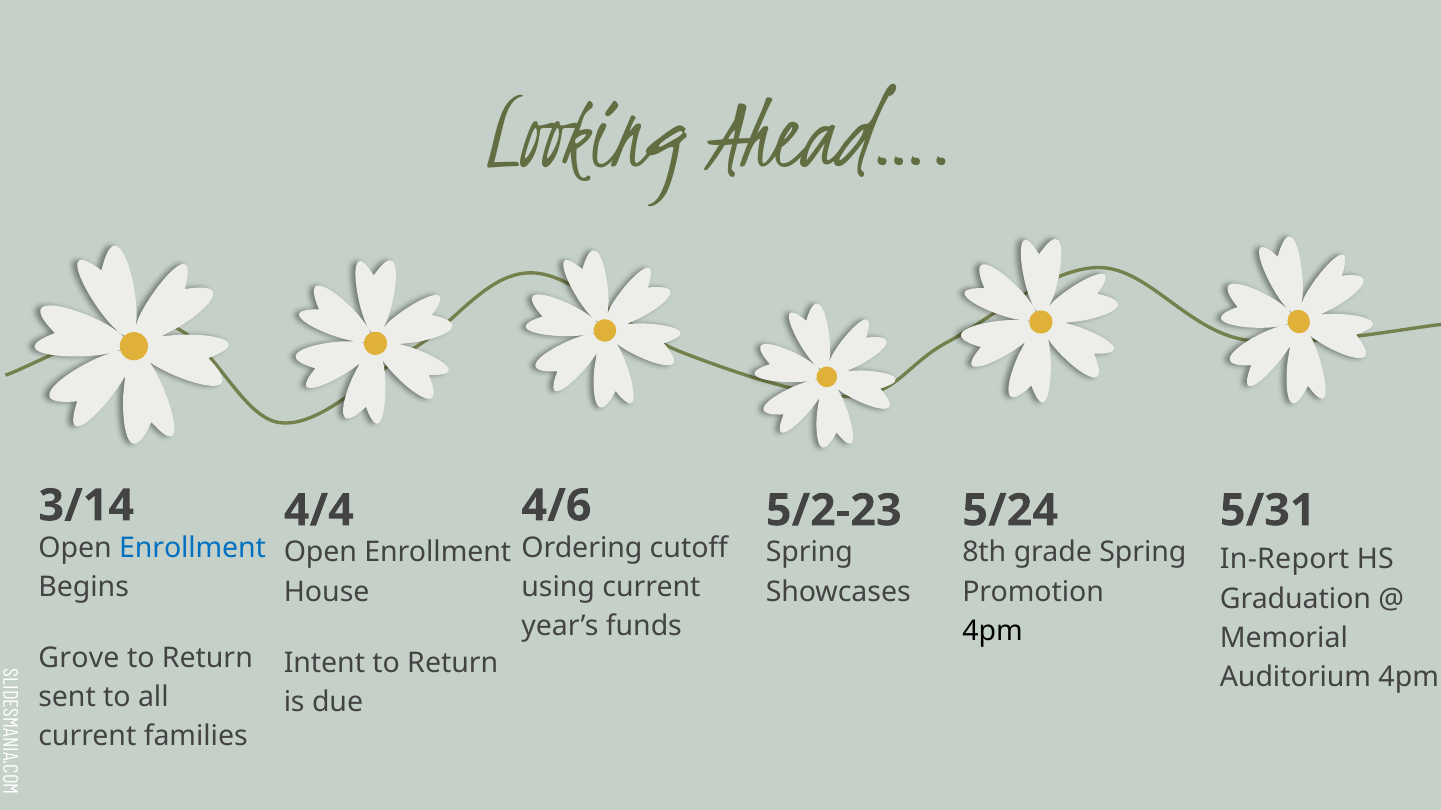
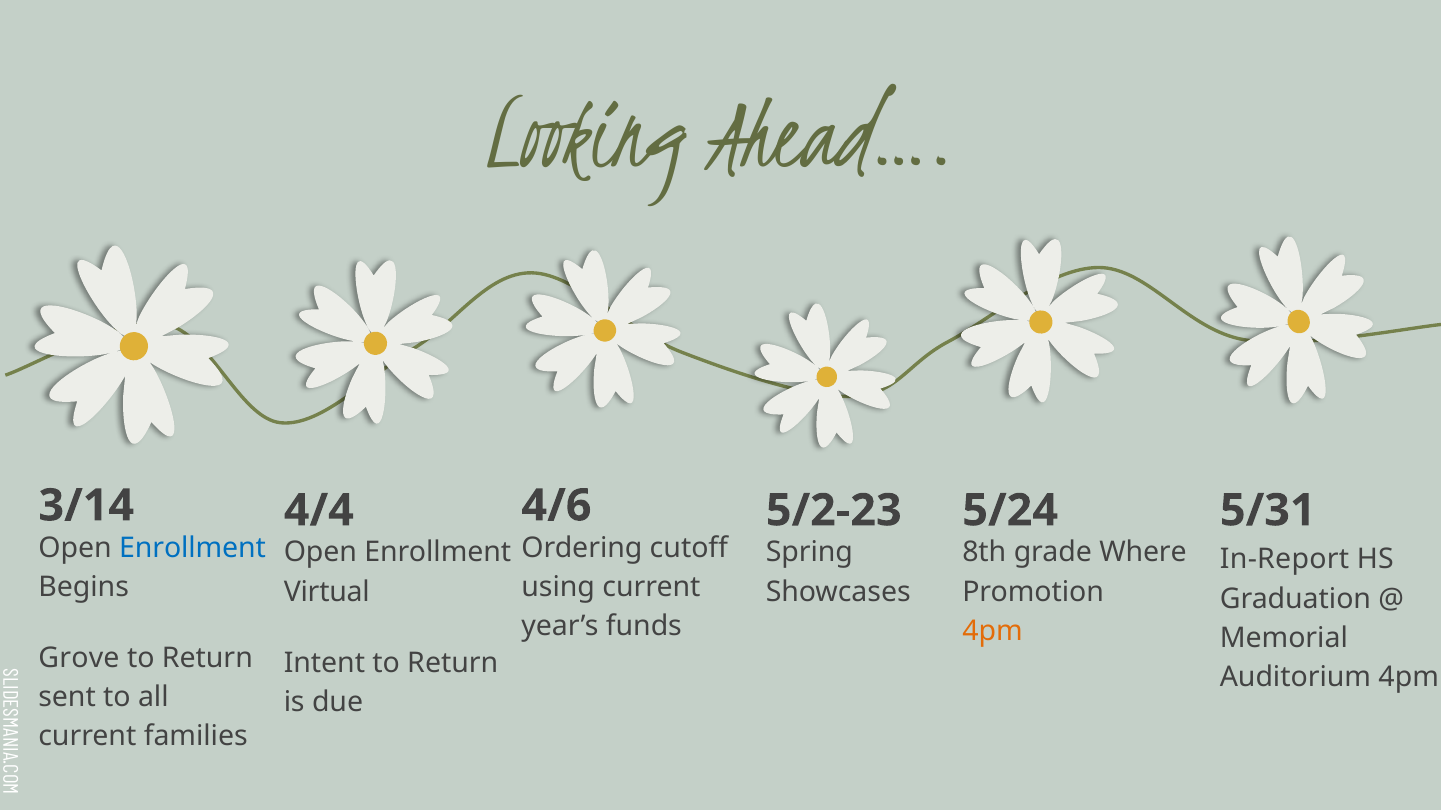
grade Spring: Spring -> Where (1143, 553)
House: House -> Virtual (327, 592)
4pm colour: black -> orange (992, 632)
